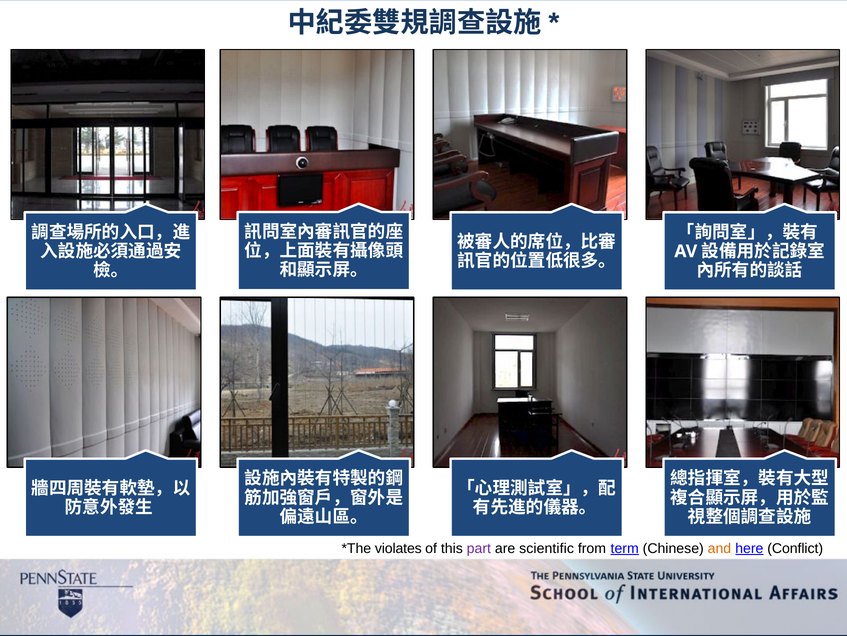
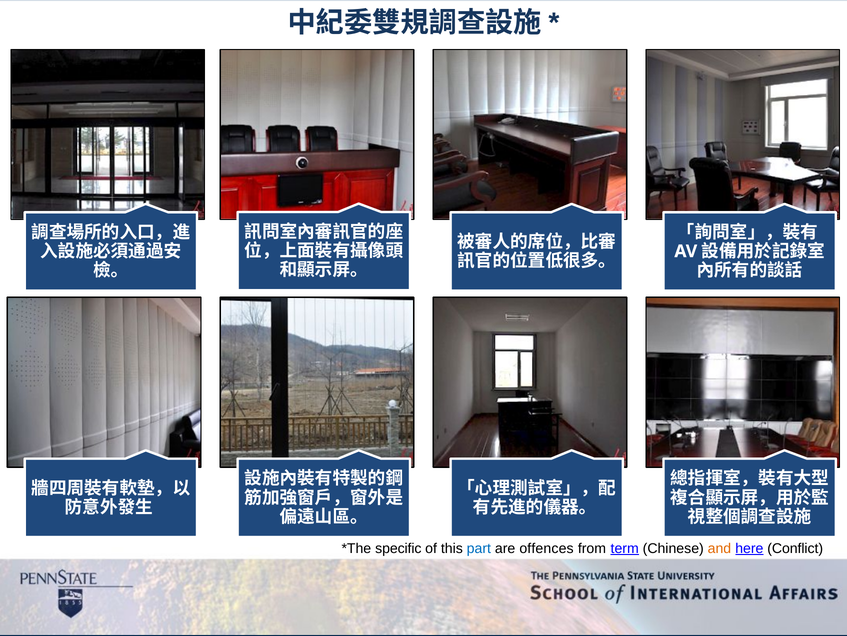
violates: violates -> specific (398, 548)
part colour: purple -> blue (479, 548)
scientific: scientific -> offences (547, 548)
